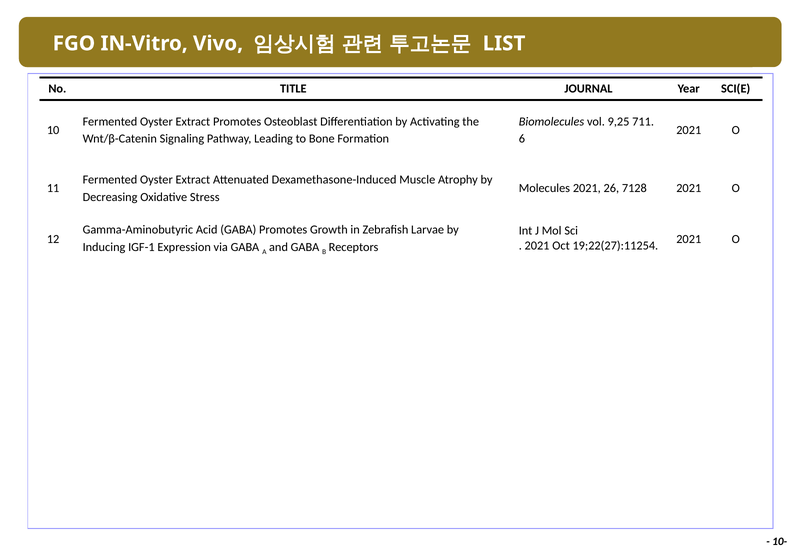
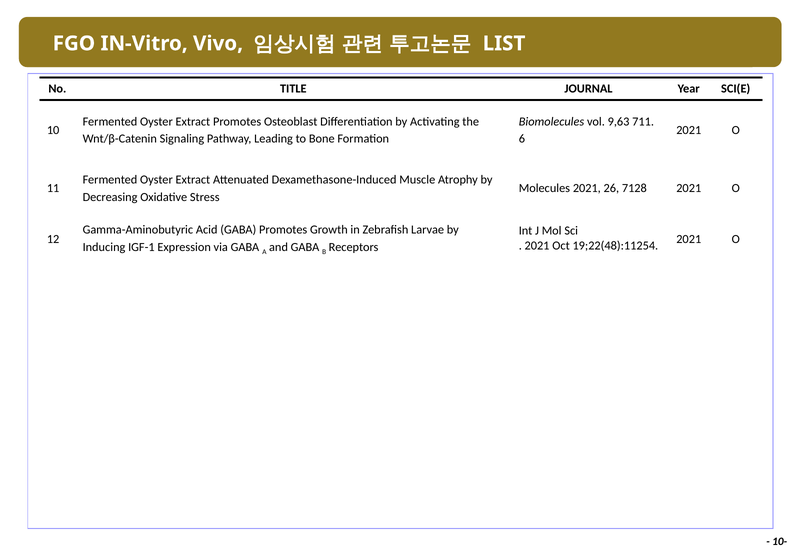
9,25: 9,25 -> 9,63 (619, 121)
19;22(27):11254: 19;22(27):11254 -> 19;22(48):11254 (615, 246)
